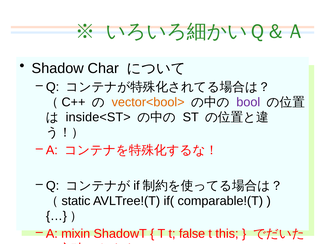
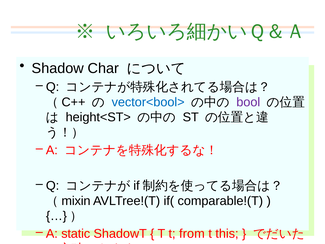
vector<bool> colour: orange -> blue (148, 102)
inside<ST>: inside<ST> -> height<ST> (98, 117)
static: static -> mixin (76, 201)
mixin: mixin -> static (76, 234)
false: false -> from (192, 234)
